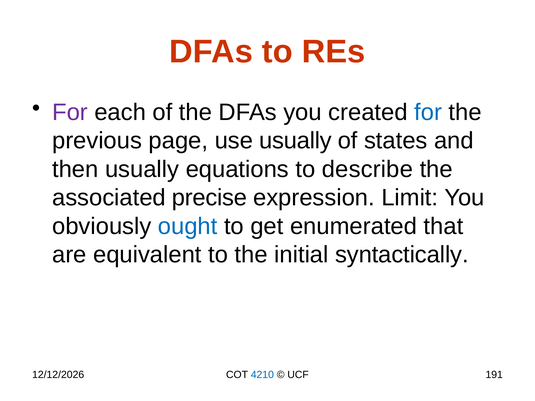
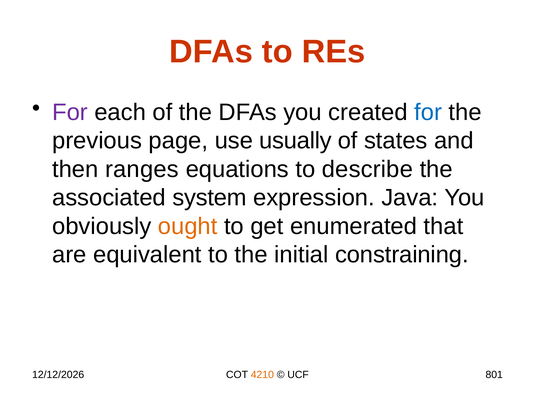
then usually: usually -> ranges (142, 169)
precise: precise -> system (210, 198)
Limit: Limit -> Java (410, 198)
ought colour: blue -> orange (188, 226)
syntactically: syntactically -> constraining (402, 255)
4210 colour: blue -> orange (262, 375)
191: 191 -> 801 (494, 375)
